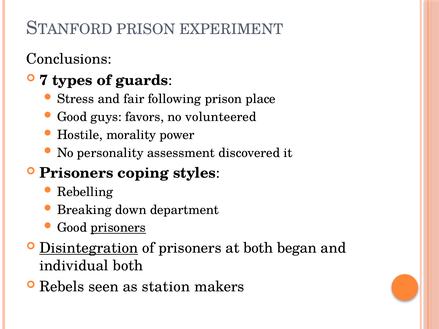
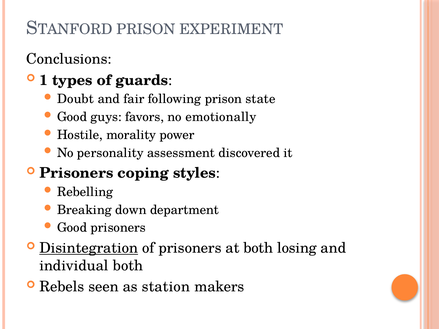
7: 7 -> 1 (44, 80)
Stress: Stress -> Doubt (75, 99)
place: place -> state (260, 99)
volunteered: volunteered -> emotionally (221, 117)
prisoners underline: present -> none (118, 228)
began: began -> losing (297, 248)
